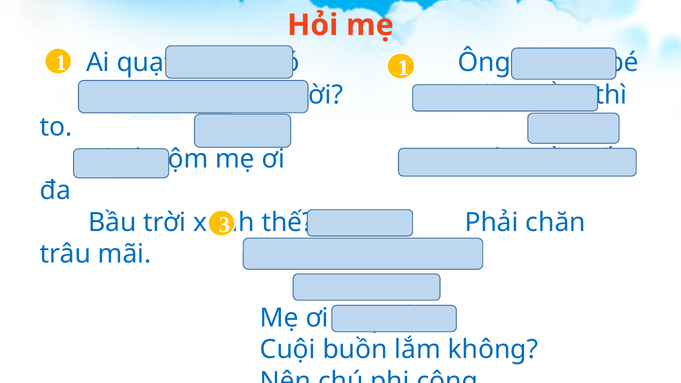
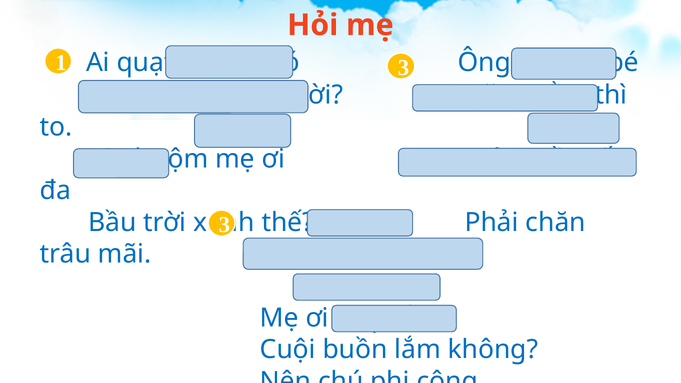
1 1: 1 -> 3 (403, 68)
